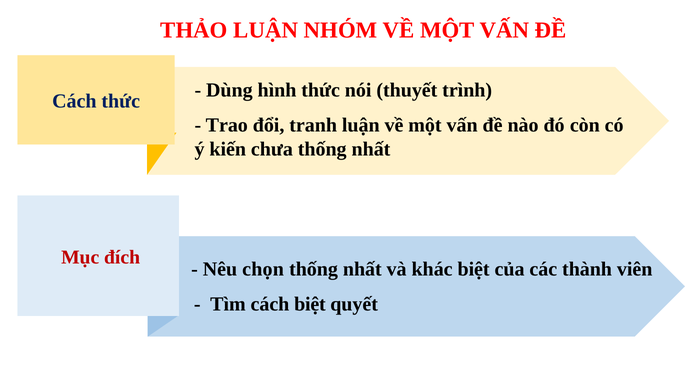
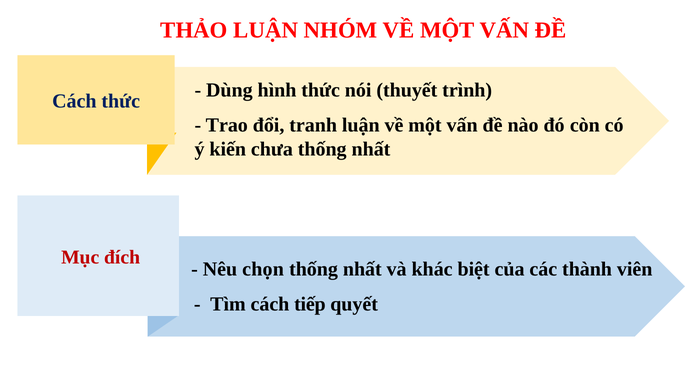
cách biệt: biệt -> tiếp (310, 304)
